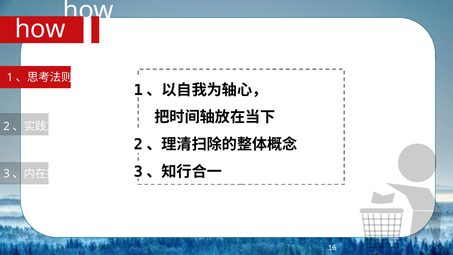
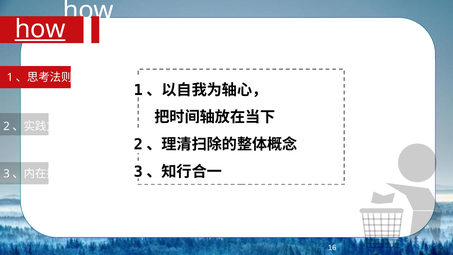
how underline: none -> present (40, 29)
